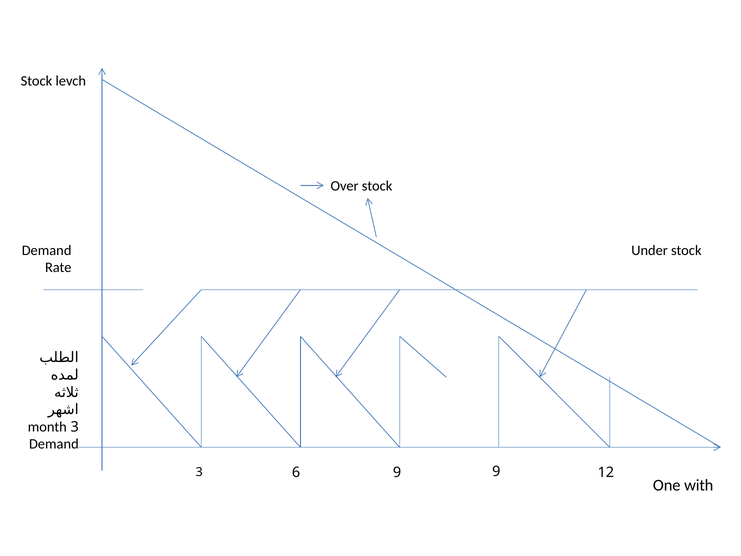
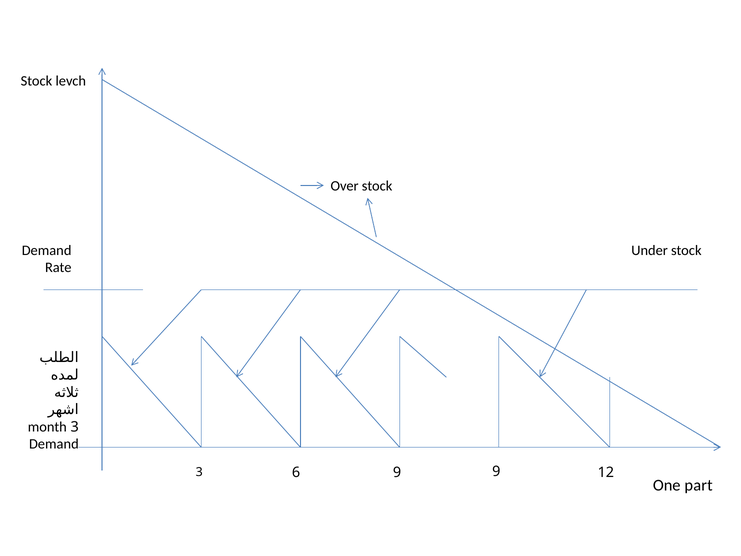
with: with -> part (699, 485)
